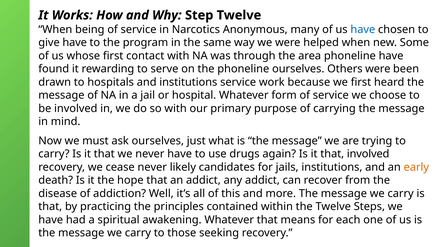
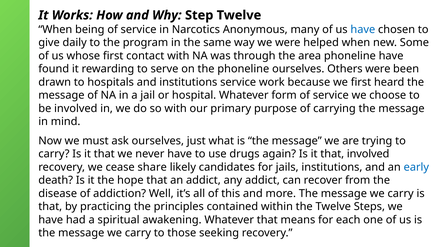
give have: have -> daily (75, 43)
cease never: never -> share (152, 167)
early colour: orange -> blue (416, 167)
